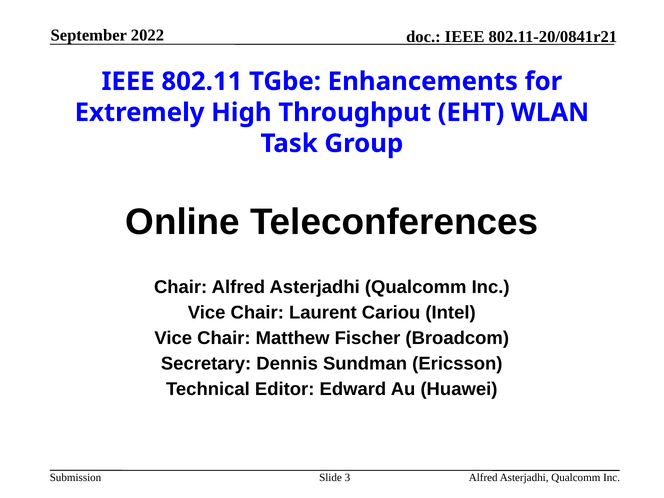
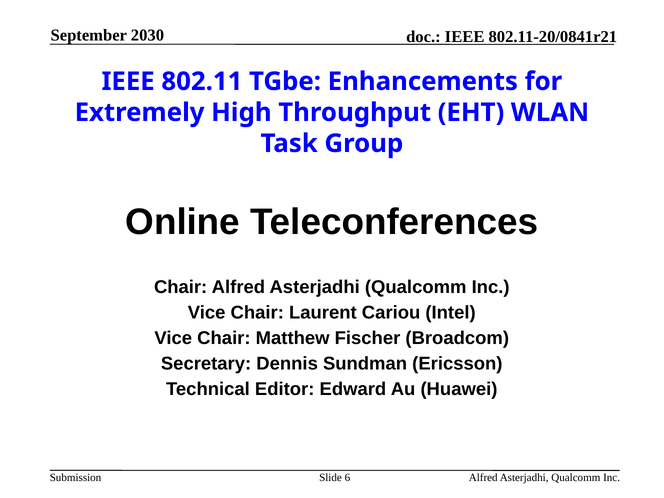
2022: 2022 -> 2030 (147, 35)
3: 3 -> 6 (347, 478)
